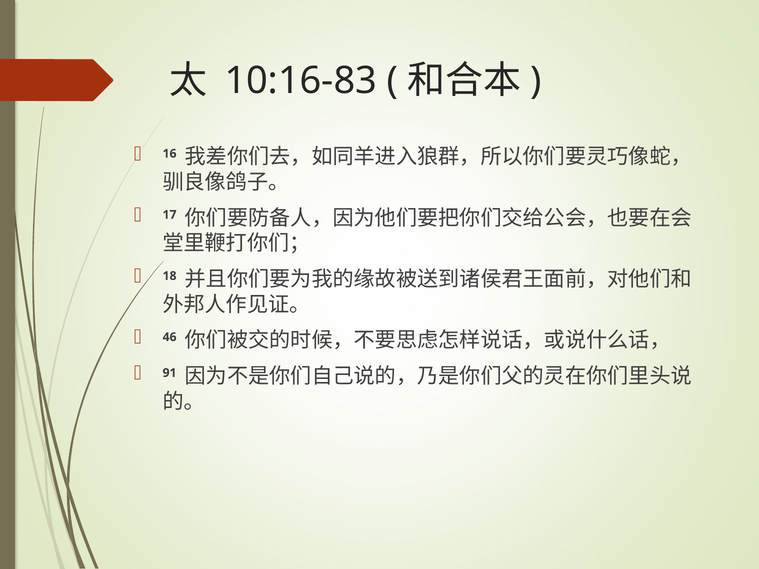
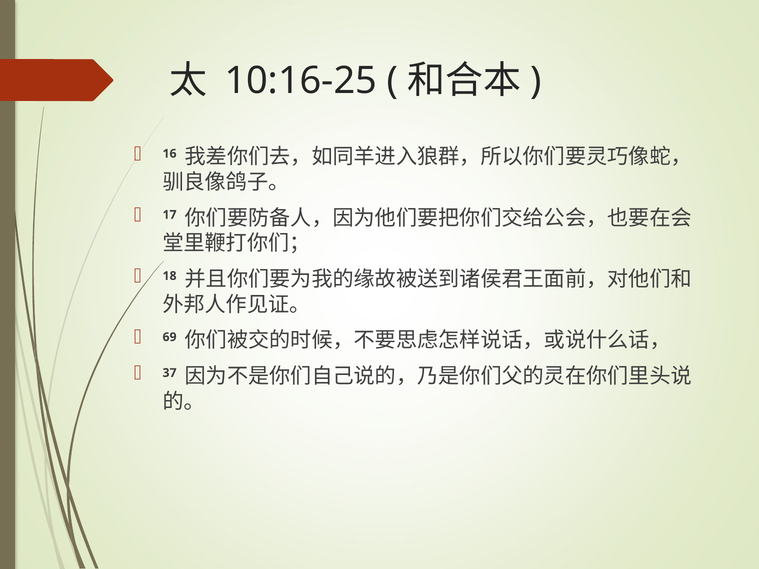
10:16-83: 10:16-83 -> 10:16-25 (301, 81)
46: 46 -> 69 (170, 337)
91: 91 -> 37 (170, 373)
